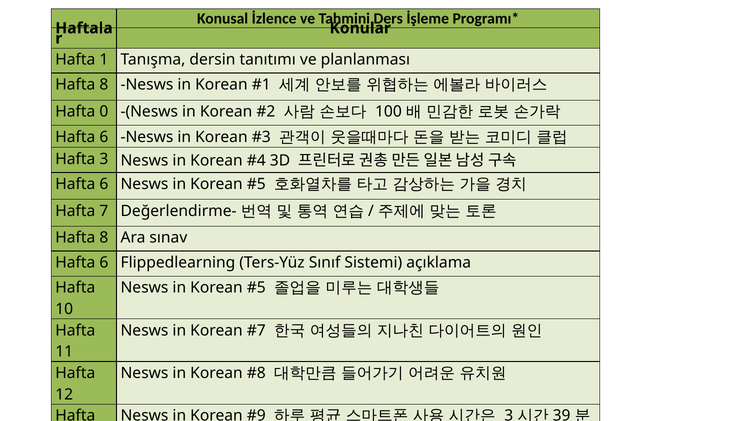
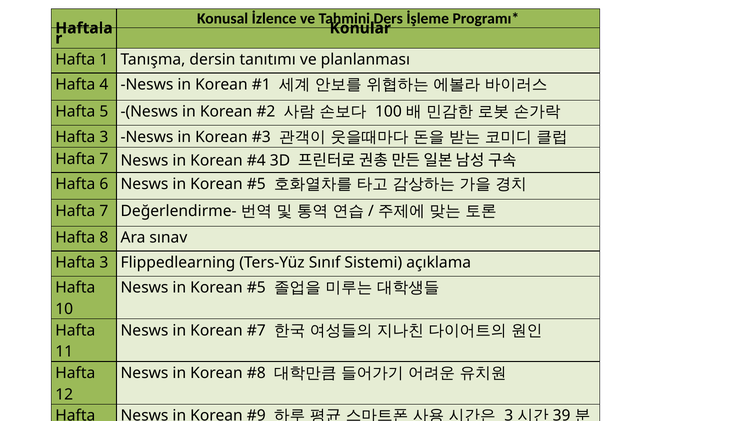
8: 8 -> 4 (104, 85)
0: 0 -> 5 (104, 112)
6: 6 -> 3 (104, 137)
3: 3 -> 7 (104, 159)
6: 6 -> 3 (104, 262)
